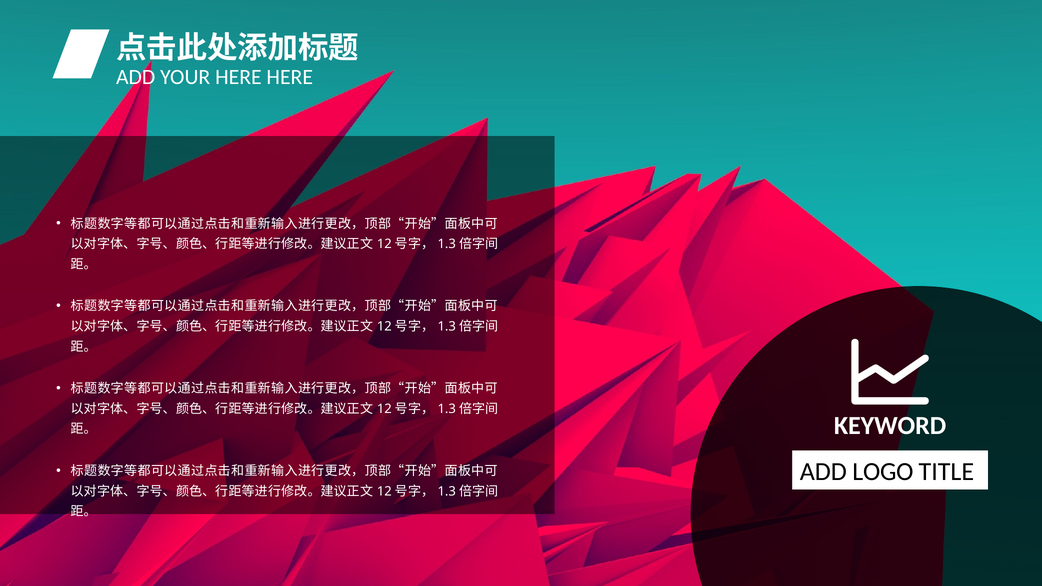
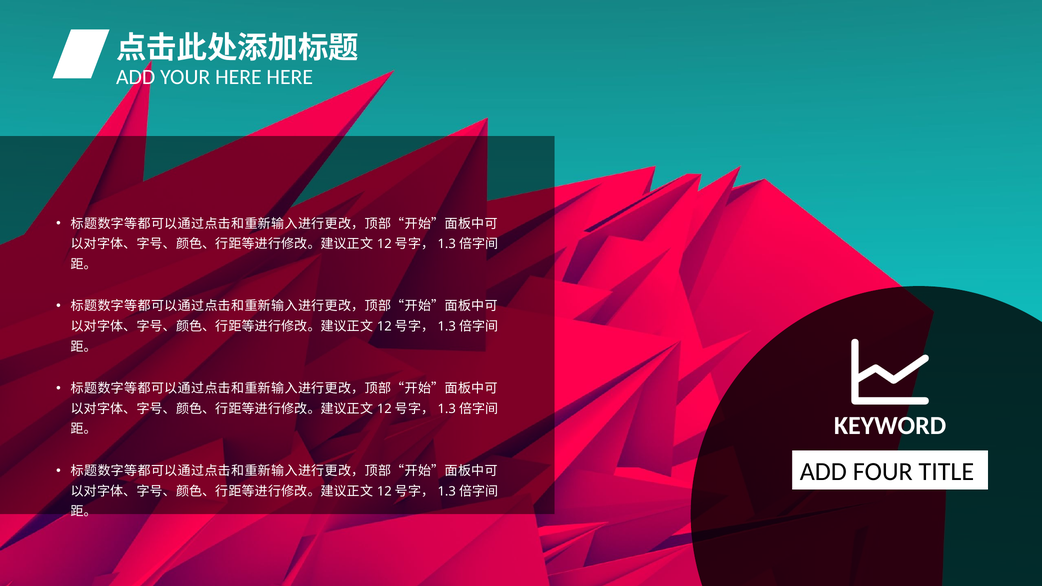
LOGO: LOGO -> FOUR (883, 472)
